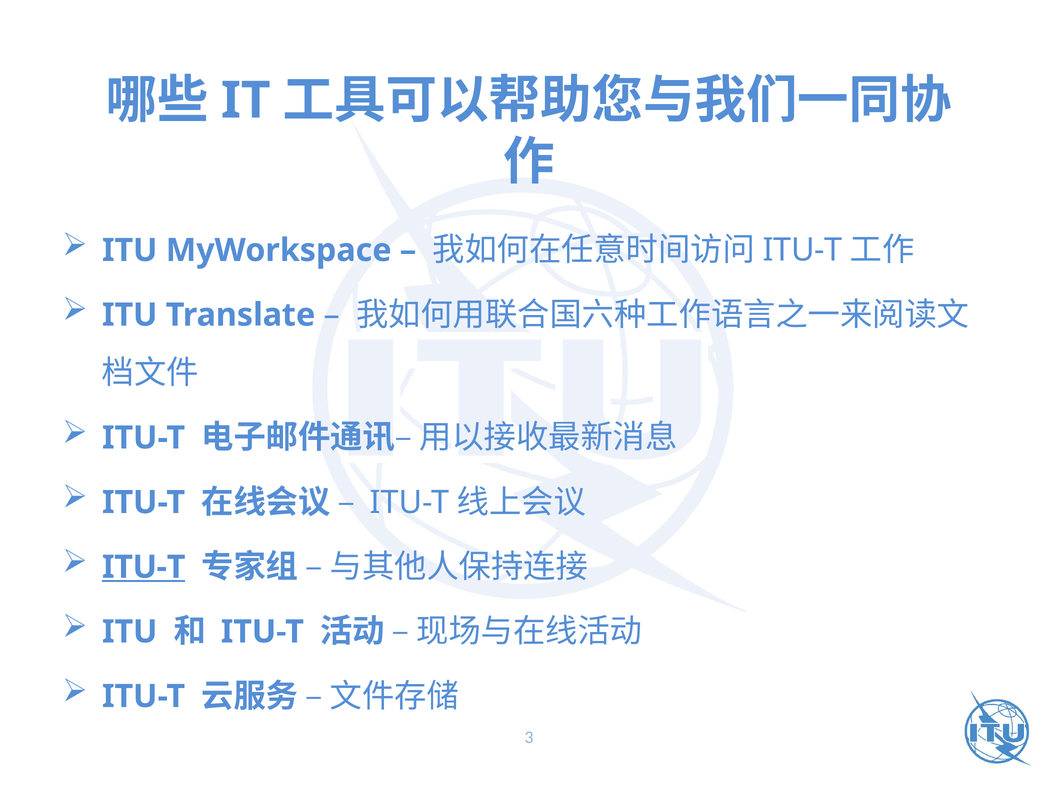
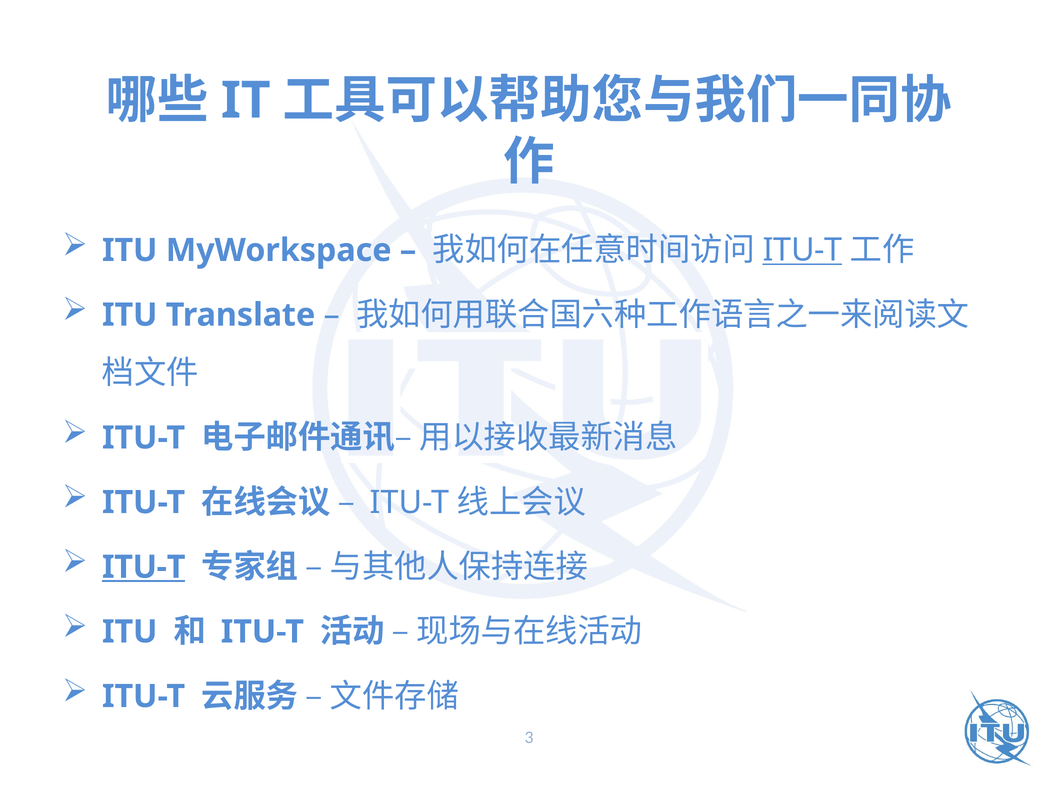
ITU-T underline: none -> present (803, 250)
